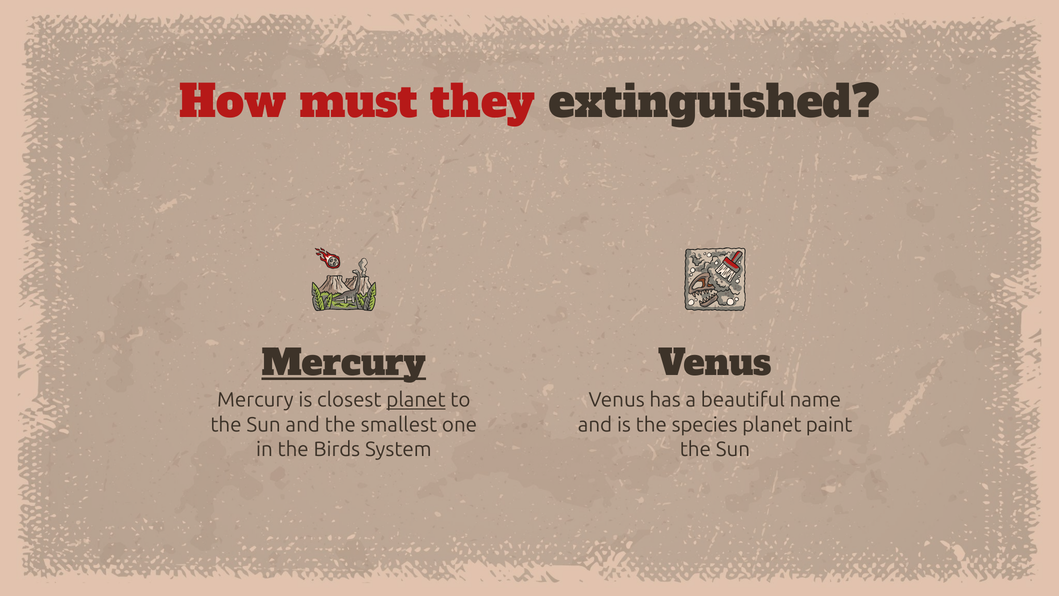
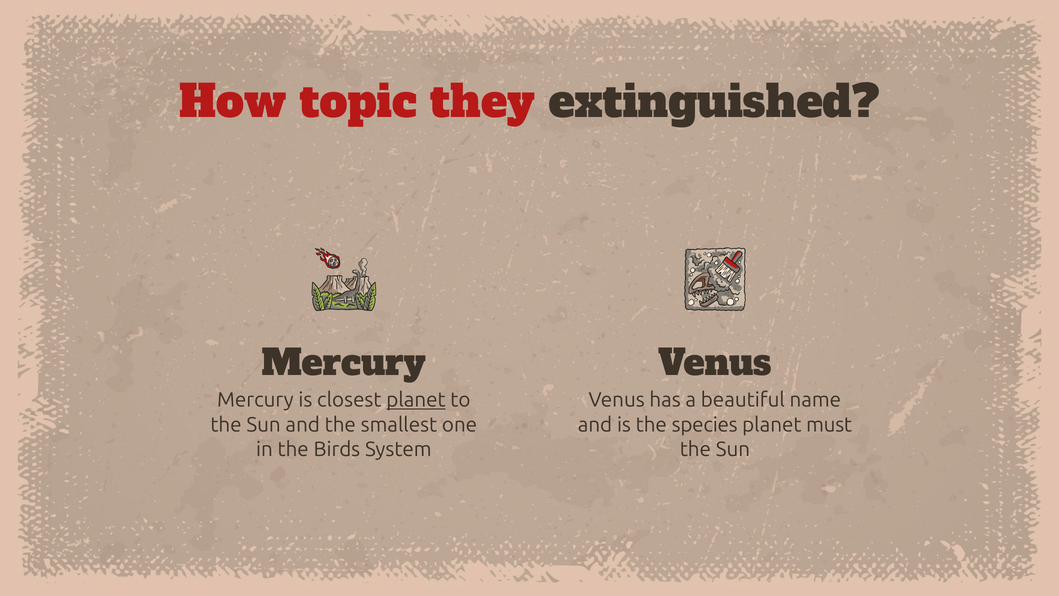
must: must -> topic (358, 103)
Mercury underline: present -> none (344, 363)
paint: paint -> must (829, 425)
